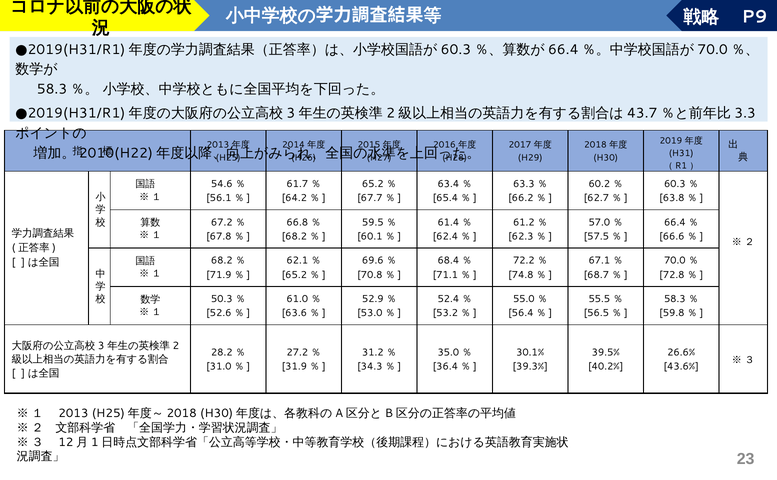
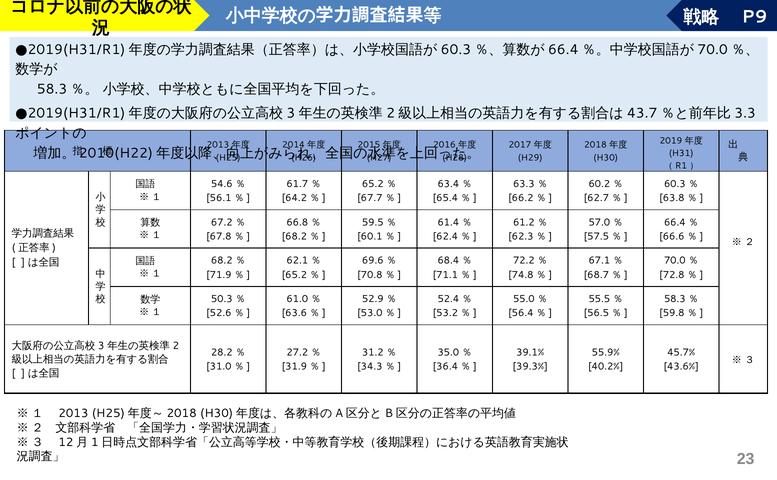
30.1%: 30.1% -> 39.1% (530, 352)
39.5%: 39.5% -> 55.9% (606, 352)
26.6%: 26.6% -> 45.7% (681, 352)
